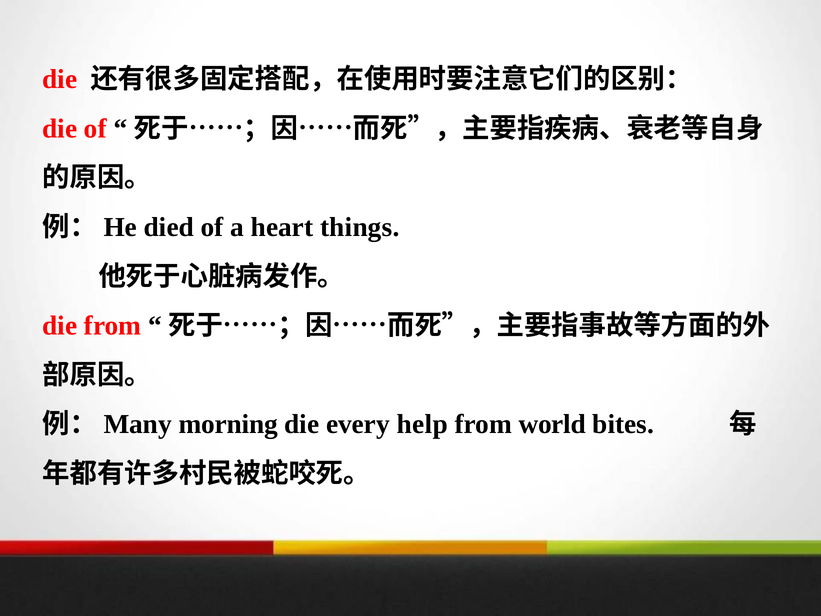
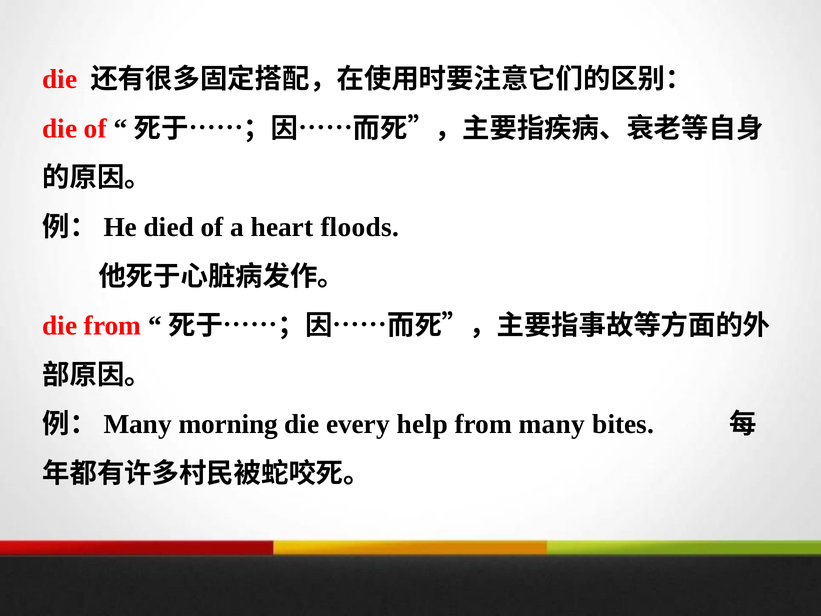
things: things -> floods (360, 227)
world: world -> many (552, 424)
